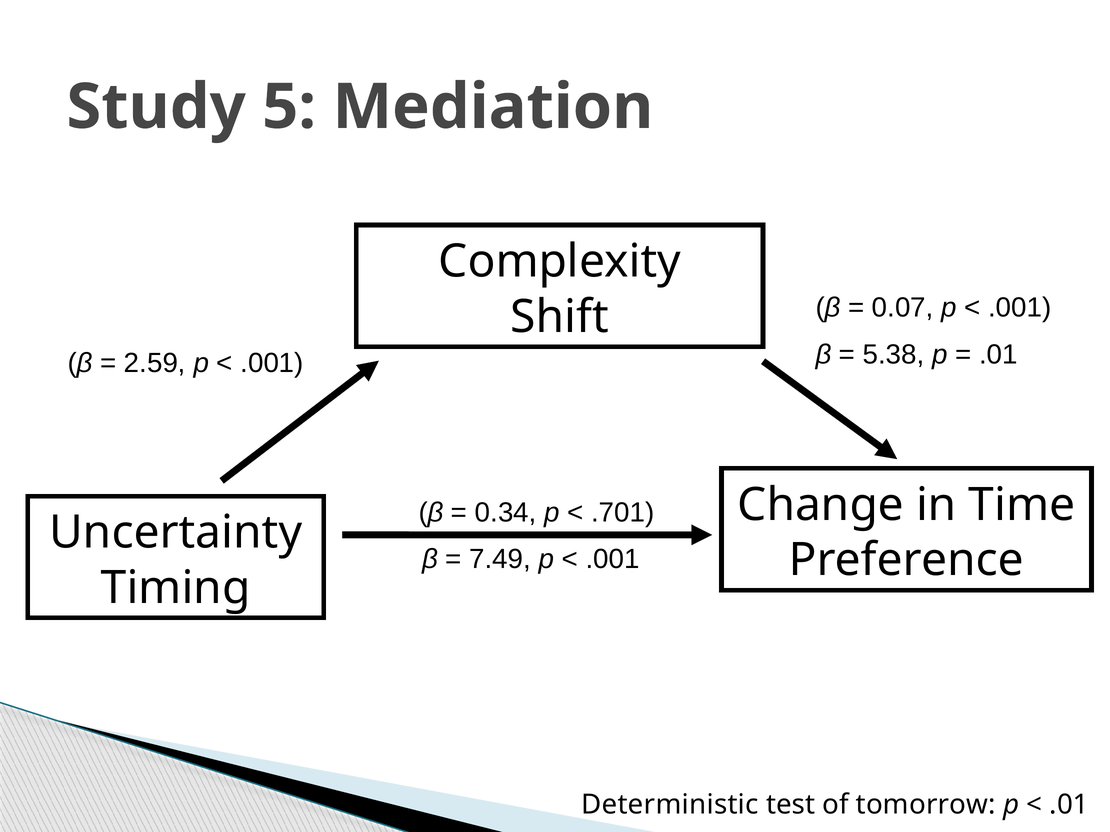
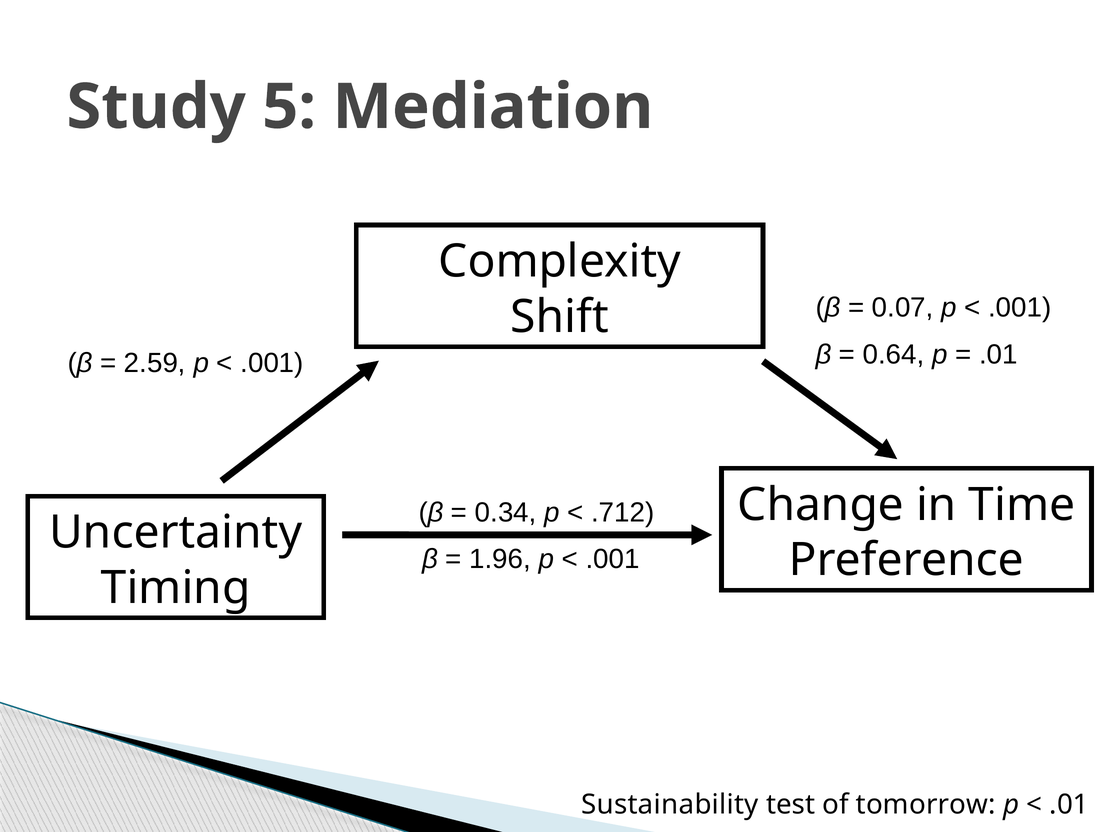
5.38: 5.38 -> 0.64 (894, 355)
.701: .701 -> .712 (623, 513)
7.49: 7.49 -> 1.96 (500, 559)
Deterministic: Deterministic -> Sustainability (670, 805)
